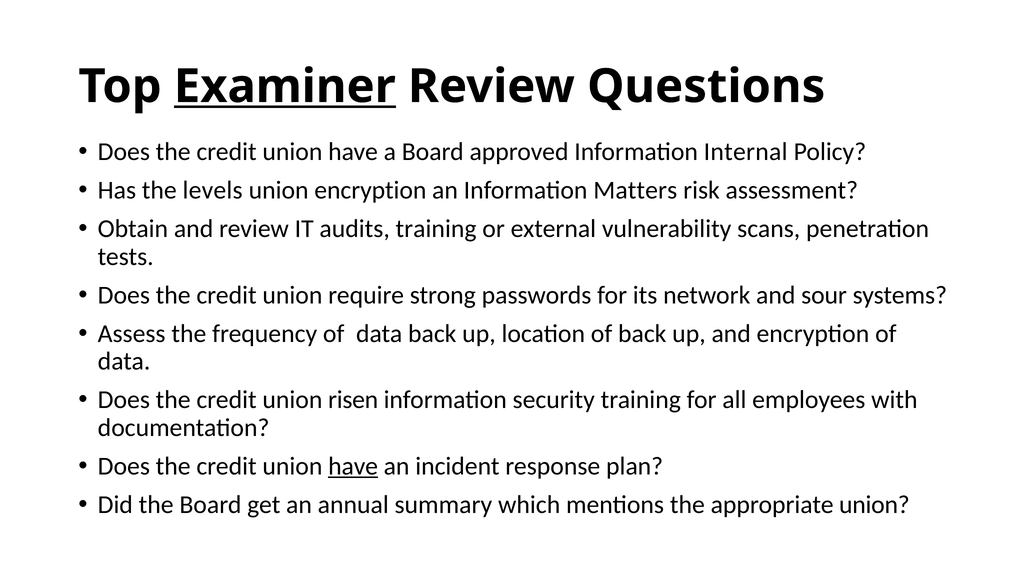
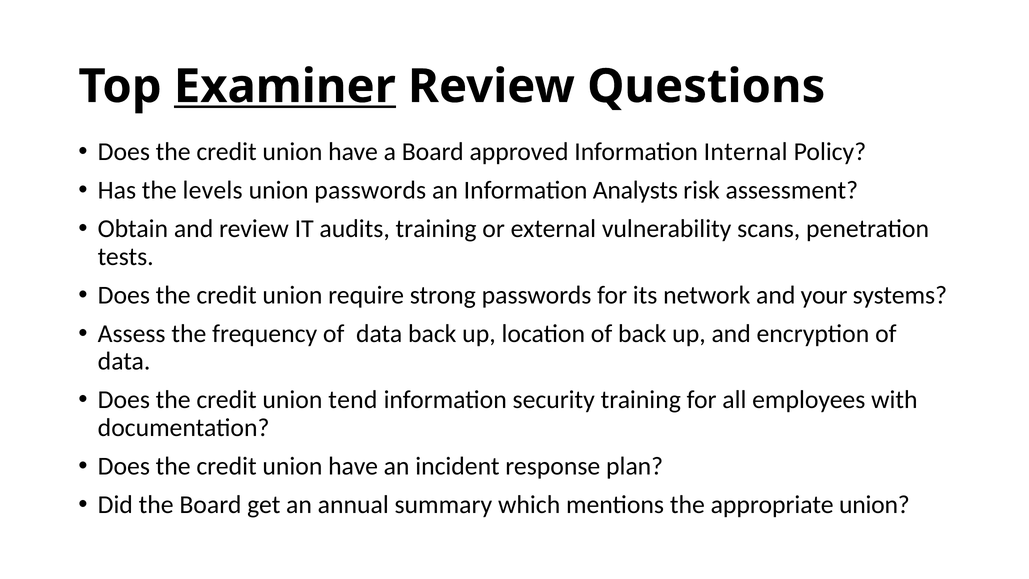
union encryption: encryption -> passwords (370, 190)
Matters: Matters -> Analysts (635, 190)
sour: sour -> your (824, 295)
risen: risen -> tend (353, 400)
have underline: present -> none (353, 466)
